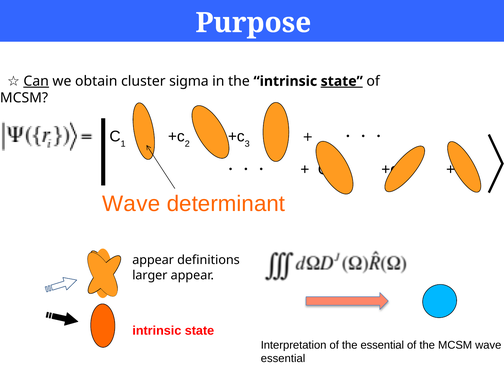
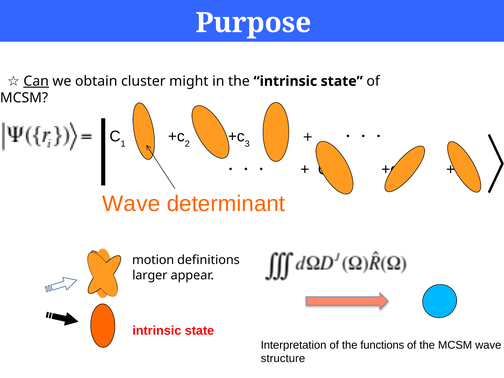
sigma: sigma -> might (189, 81)
state underline: present -> none (342, 81)
appear: appear -> motion (153, 260)
the essential: essential -> functions (382, 345)
essential: essential -> structure (283, 359)
